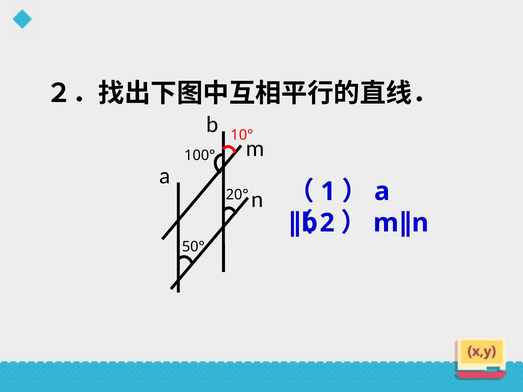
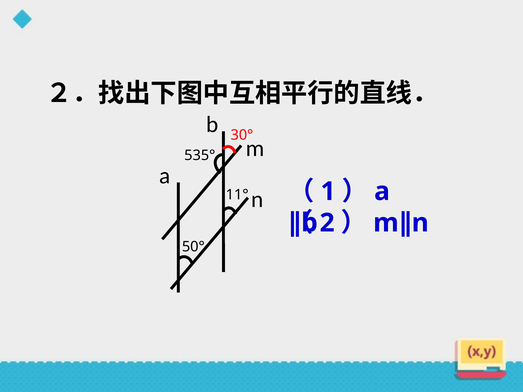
10°: 10° -> 30° (242, 135)
100°: 100° -> 535° (200, 155)
20°: 20° -> 11° (237, 195)
